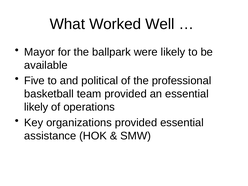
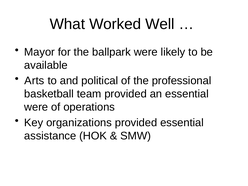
Five: Five -> Arts (34, 81)
likely: likely -> were (36, 107)
